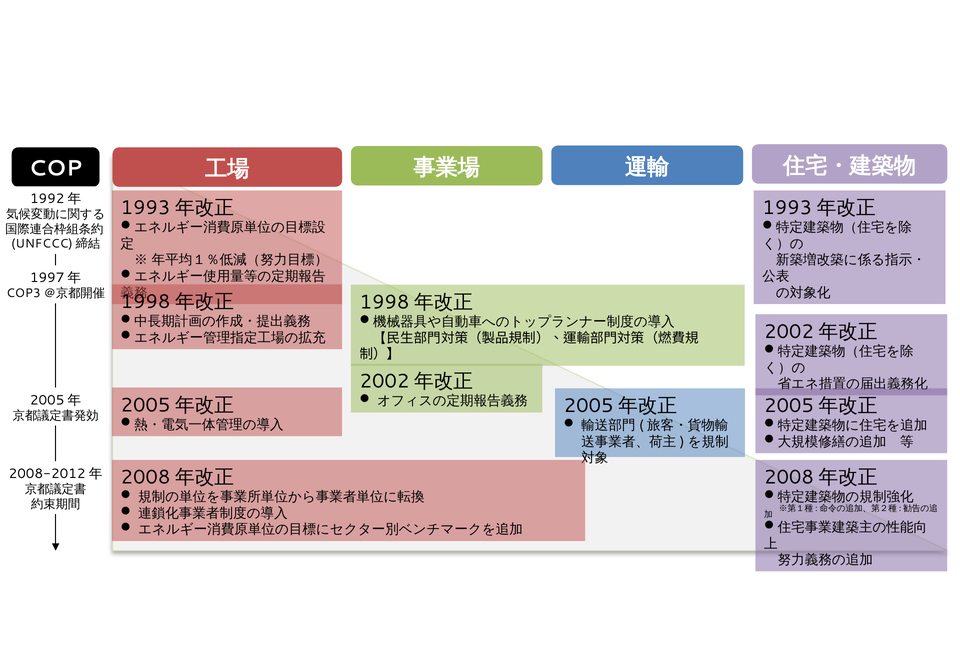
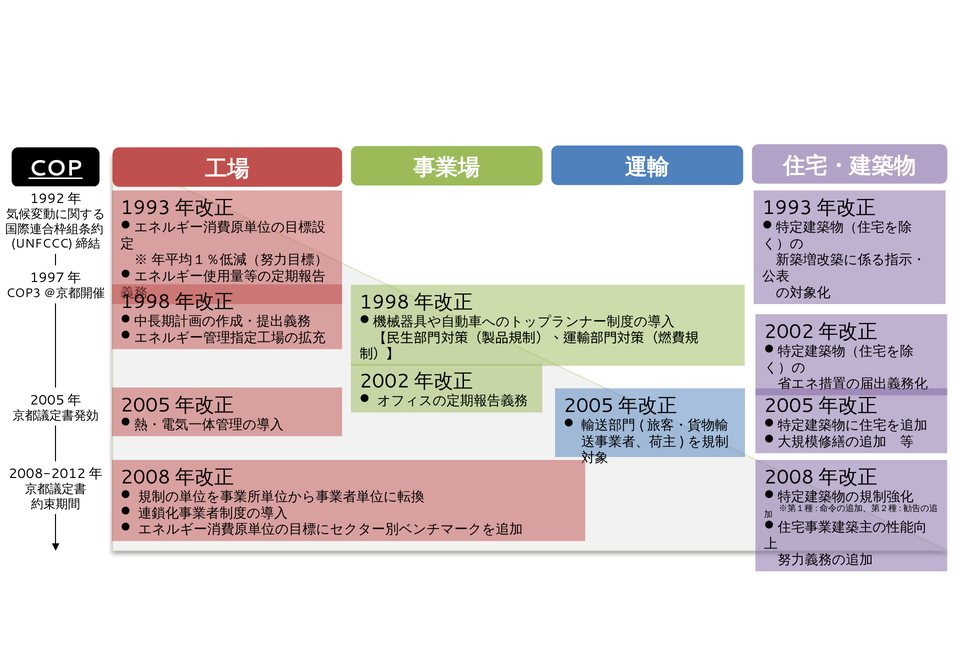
COP underline: none -> present (56, 169)
